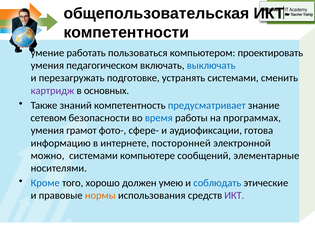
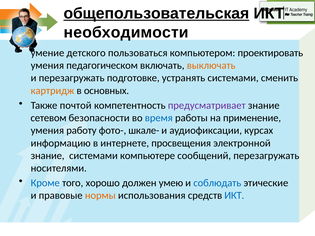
общепользовательская underline: none -> present (156, 14)
компетентности: компетентности -> необходимости (126, 32)
работать: работать -> детского (86, 53)
выключать colour: blue -> orange (211, 66)
картридж colour: purple -> orange (52, 91)
знаний: знаний -> почтой (76, 105)
предусматривает colour: blue -> purple (207, 105)
программах: программах -> применение (252, 118)
грамот: грамот -> работу (81, 131)
сфере-: сфере- -> шкале- (144, 131)
готова: готова -> курсах (259, 131)
посторонней: посторонней -> просвещения (181, 143)
можно: можно -> знание (48, 156)
сообщений элементарные: элементарные -> перезагружать (266, 156)
ИКТ colour: purple -> blue (234, 196)
